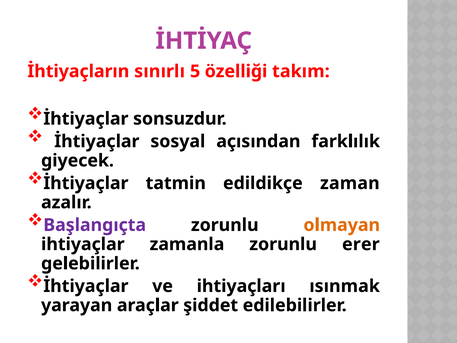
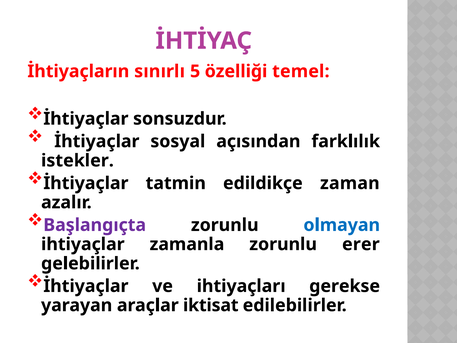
takım: takım -> temel (301, 71)
giyecek: giyecek -> istekler (77, 160)
olmayan colour: orange -> blue (342, 225)
ısınmak: ısınmak -> gerekse (345, 286)
şiddet: şiddet -> iktisat (211, 305)
